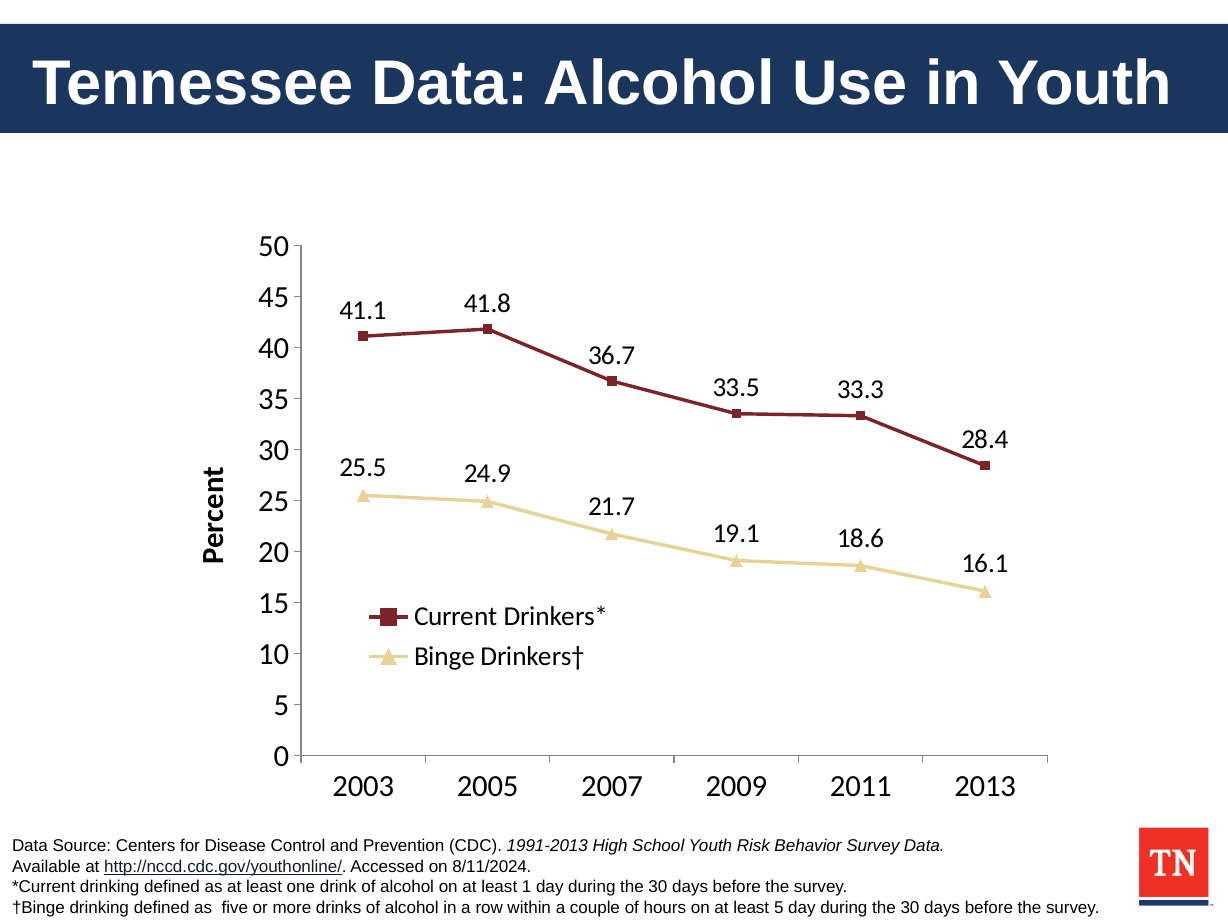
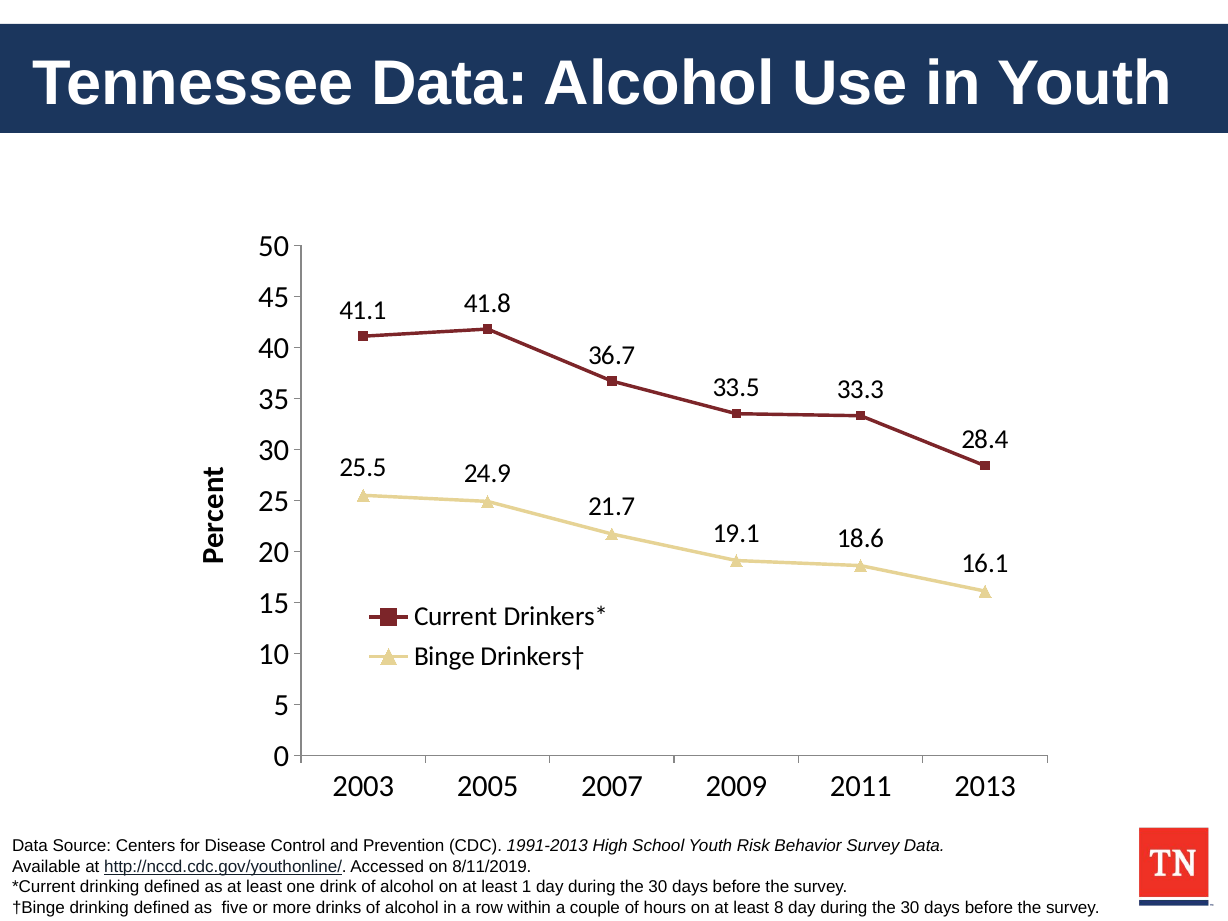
8/11/2024: 8/11/2024 -> 8/11/2019 (492, 867)
least 5: 5 -> 8 (779, 908)
